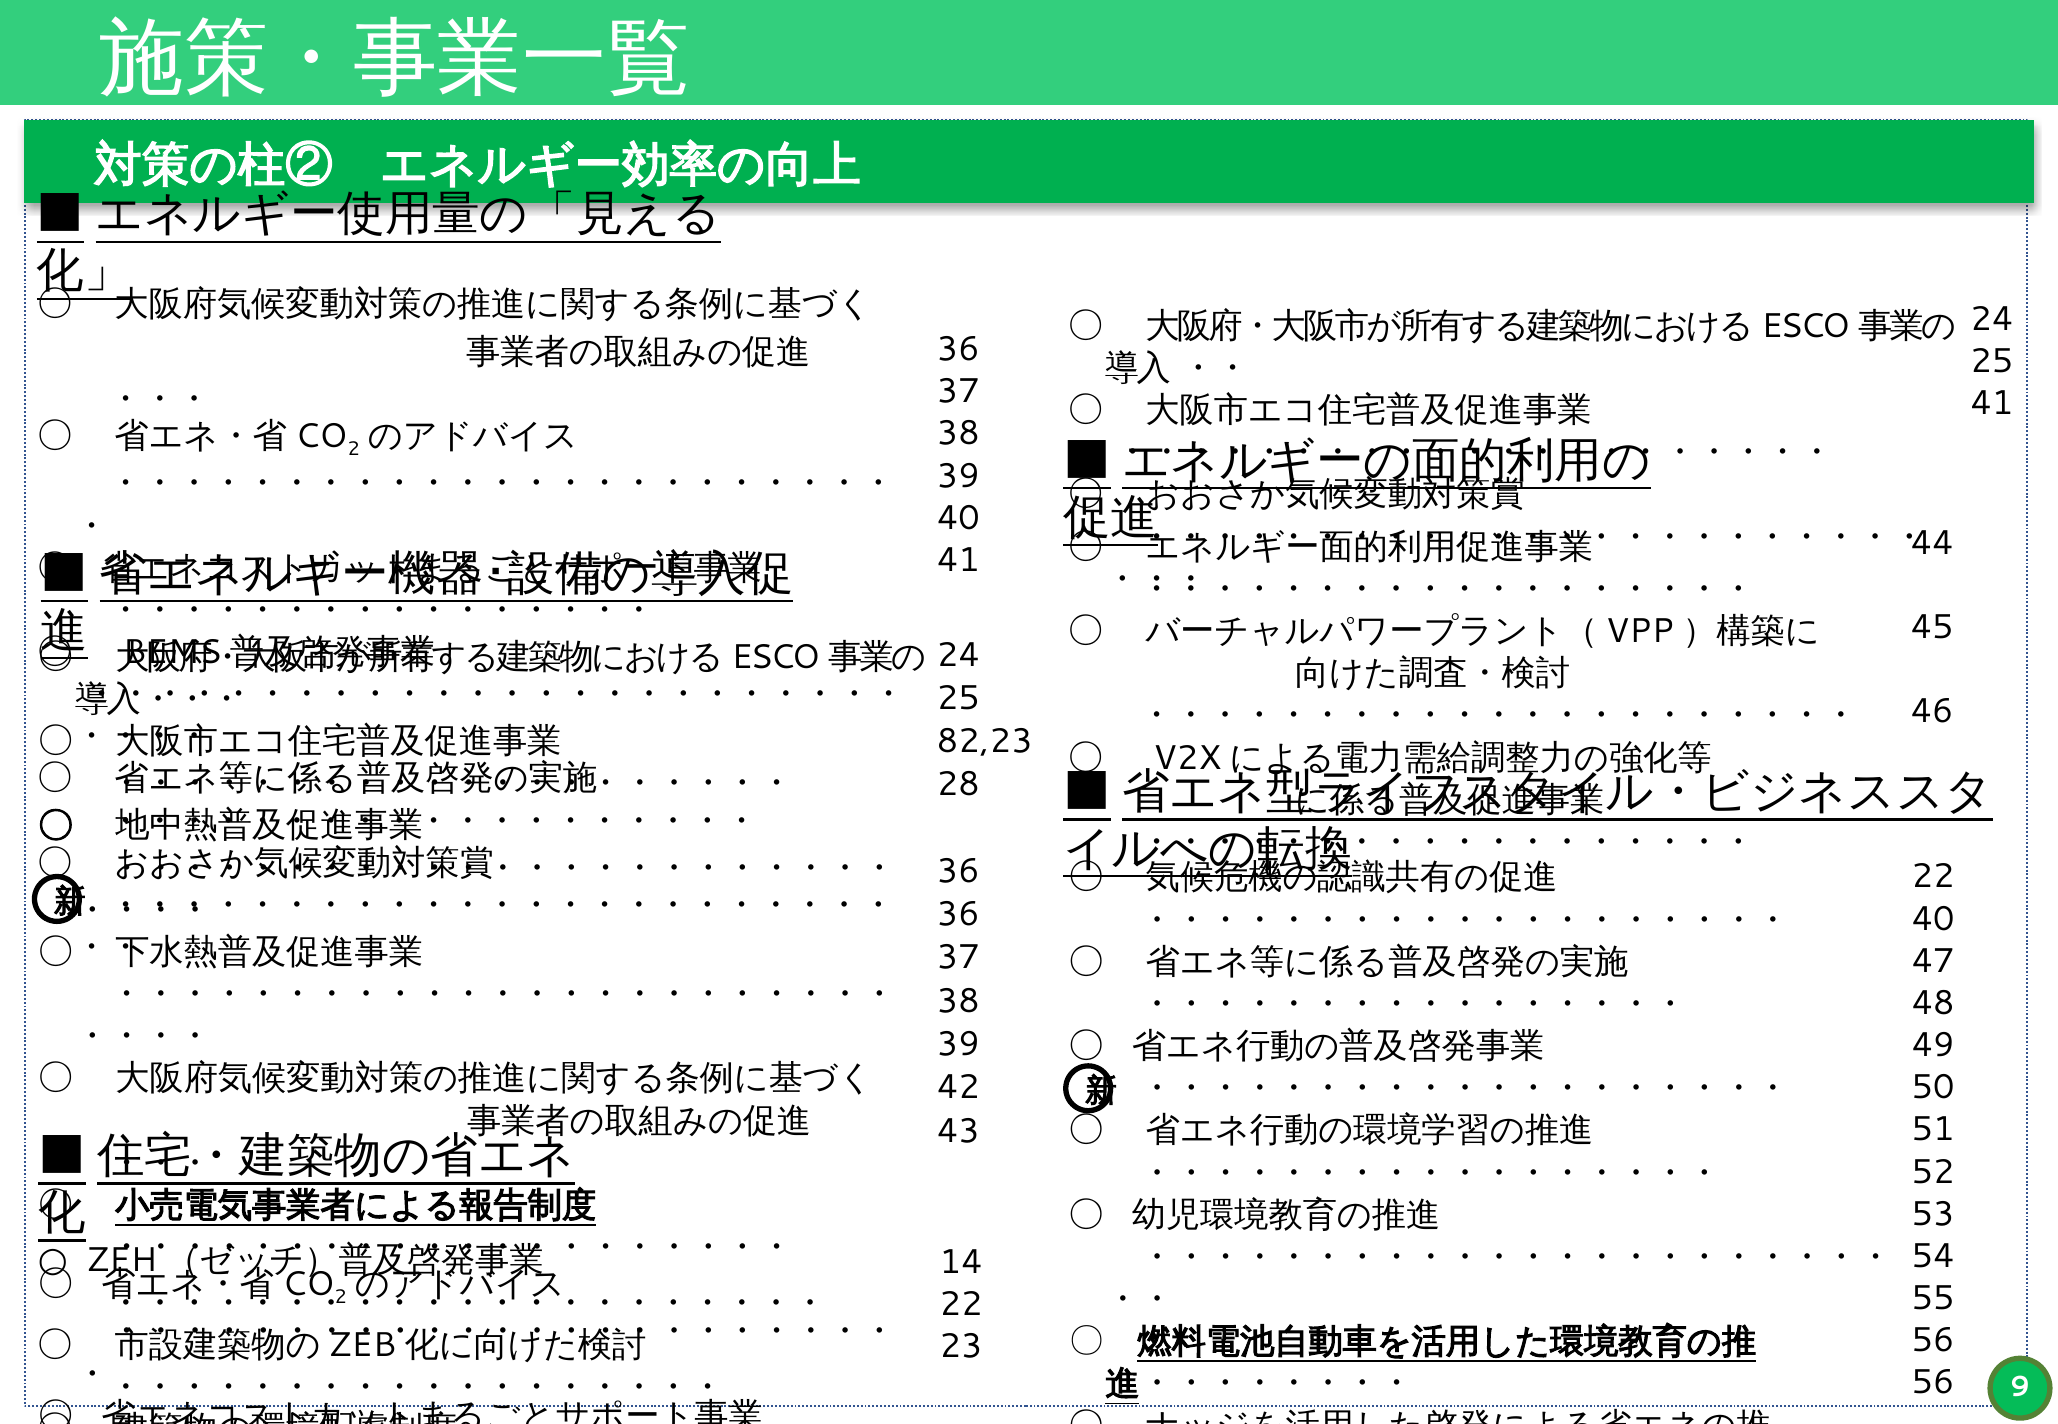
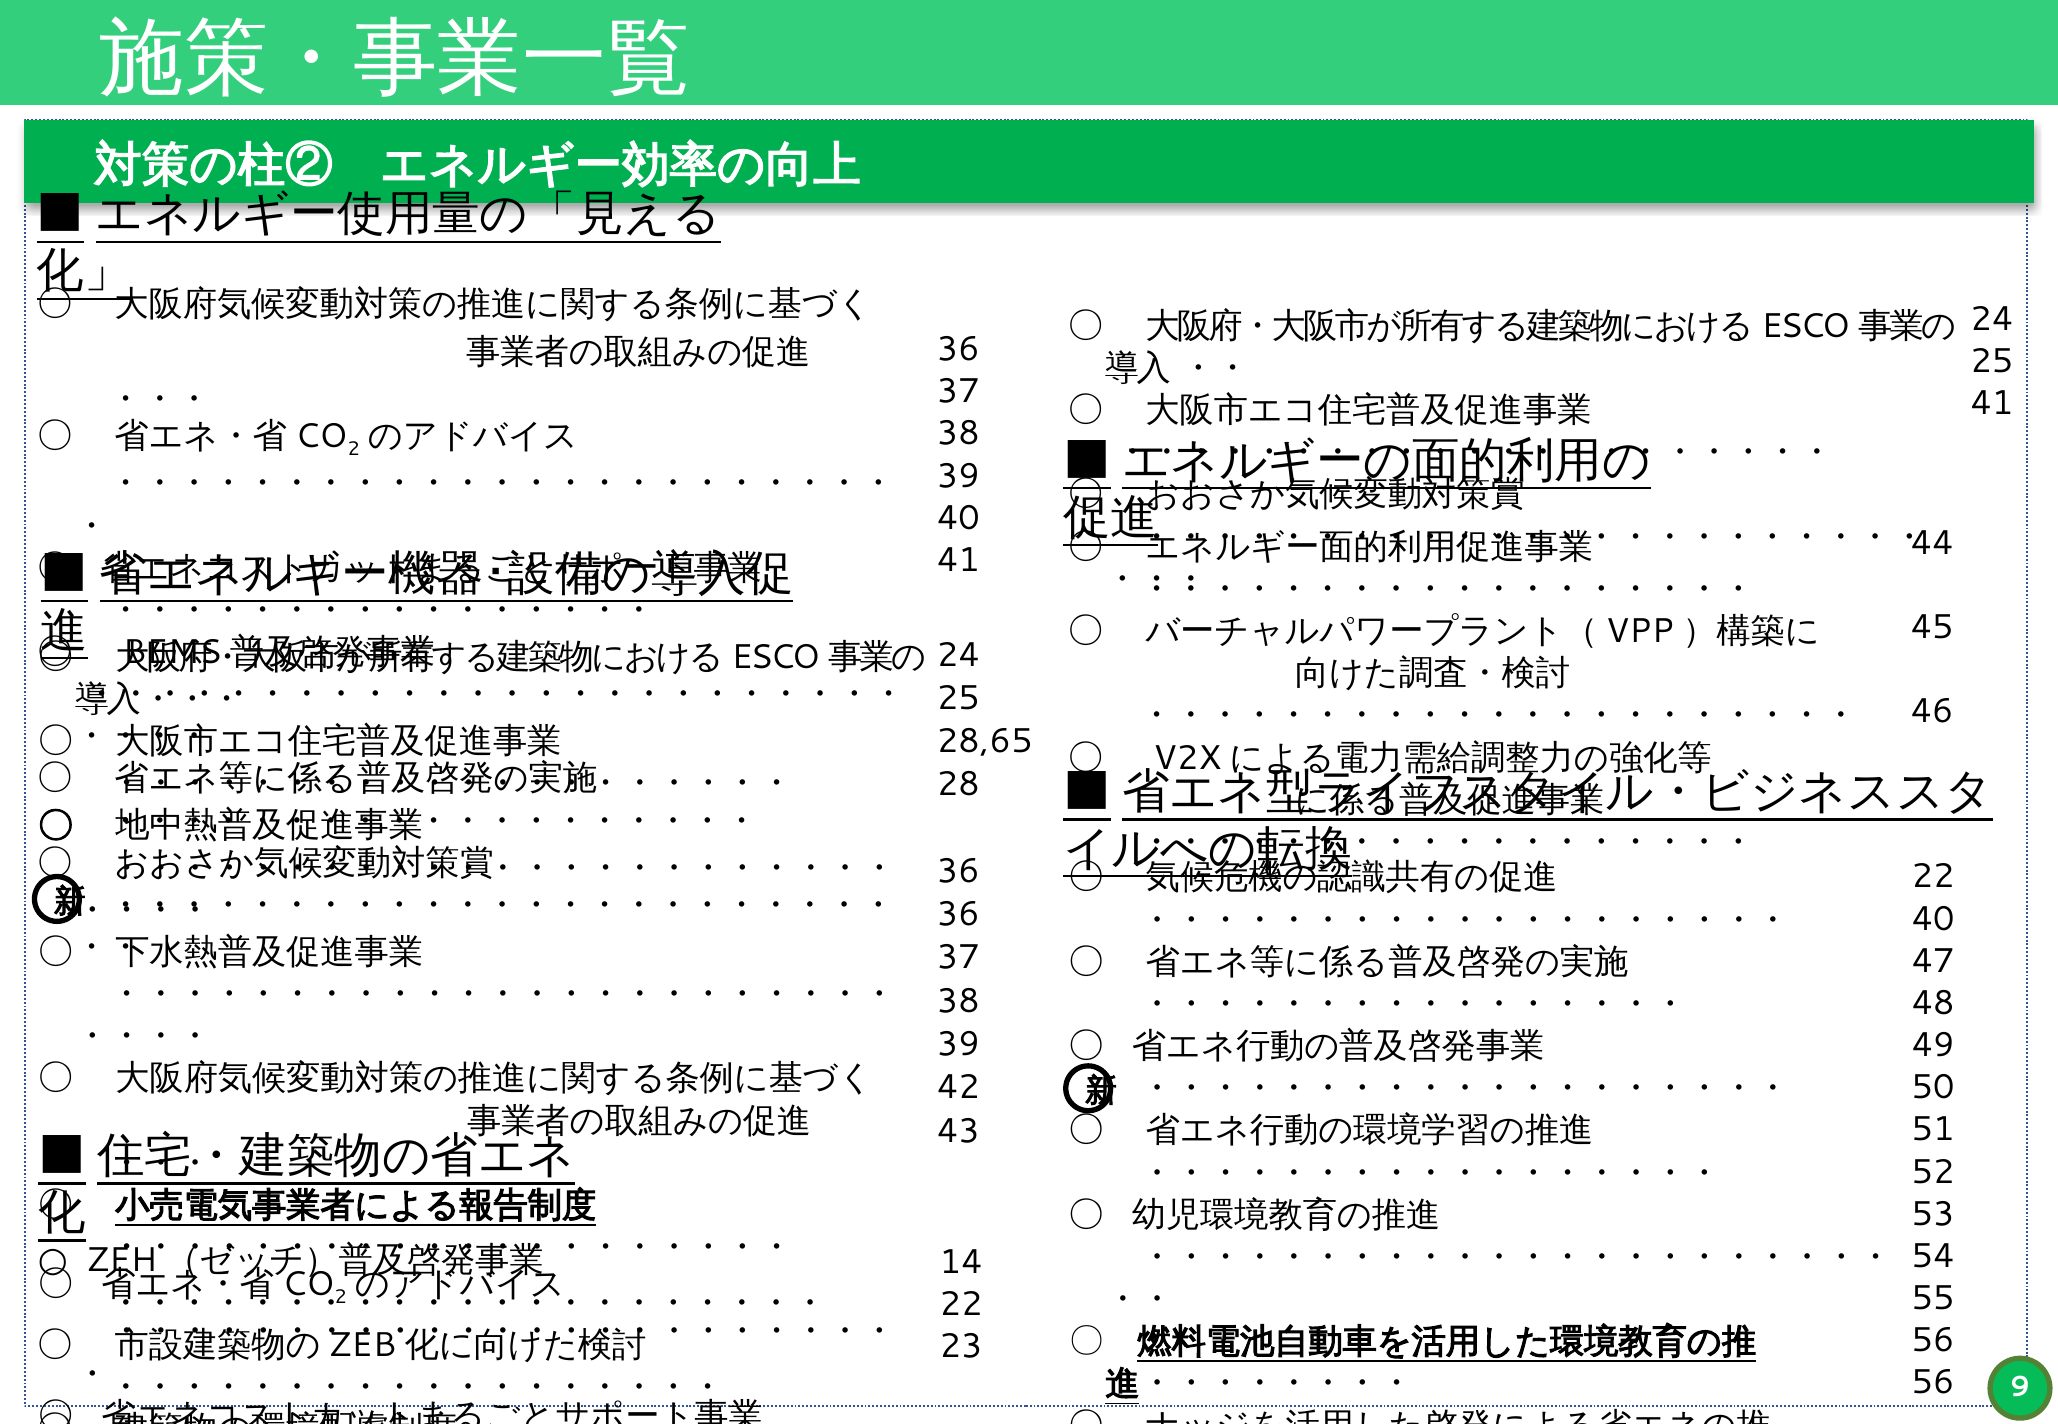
82,23: 82,23 -> 28,65 (985, 742)
